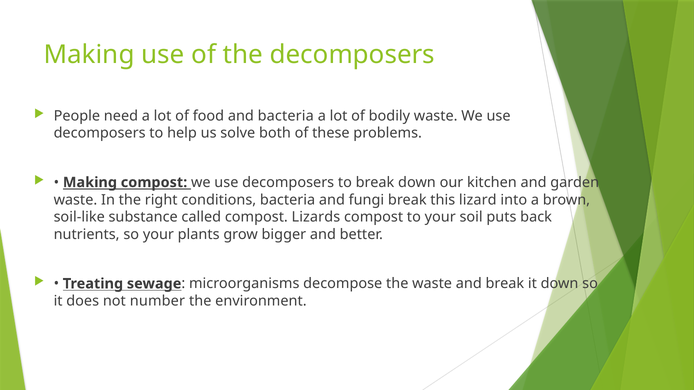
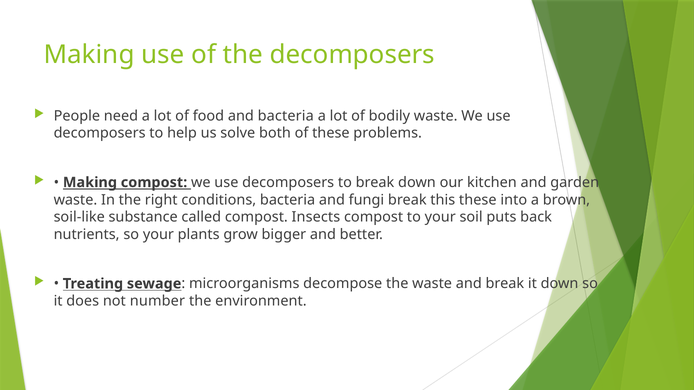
this lizard: lizard -> these (478, 200)
Lizards: Lizards -> Insects (316, 217)
